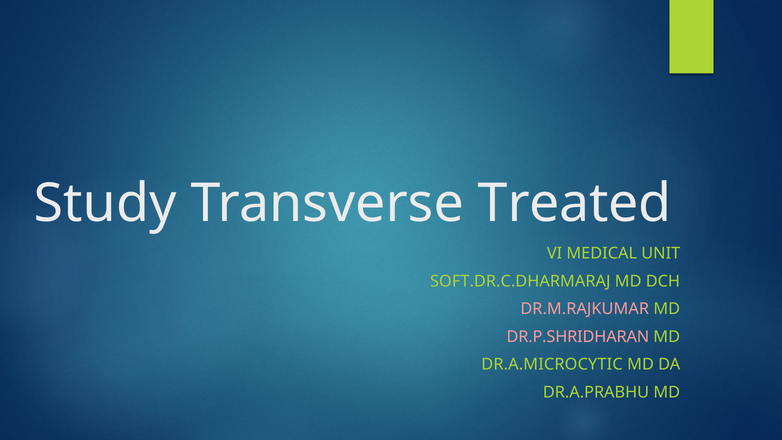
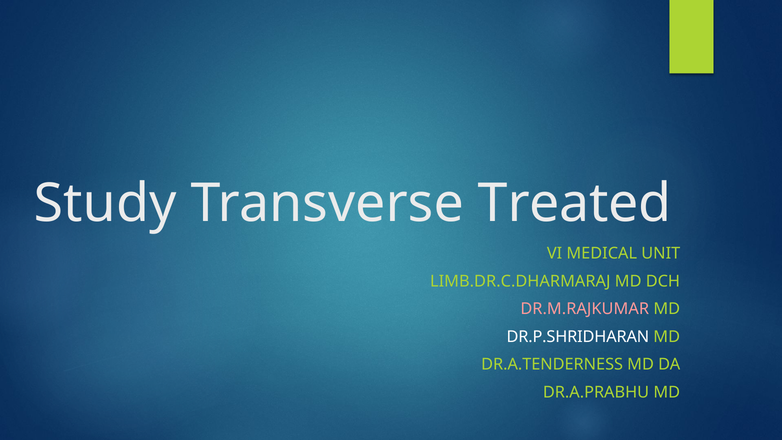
SOFT.DR.C.DHARMARAJ: SOFT.DR.C.DHARMARAJ -> LIMB.DR.C.DHARMARAJ (520, 281)
DR.P.SHRIDHARAN colour: pink -> white (578, 337)
DR.A.MICROCYTIC: DR.A.MICROCYTIC -> DR.A.TENDERNESS (552, 364)
